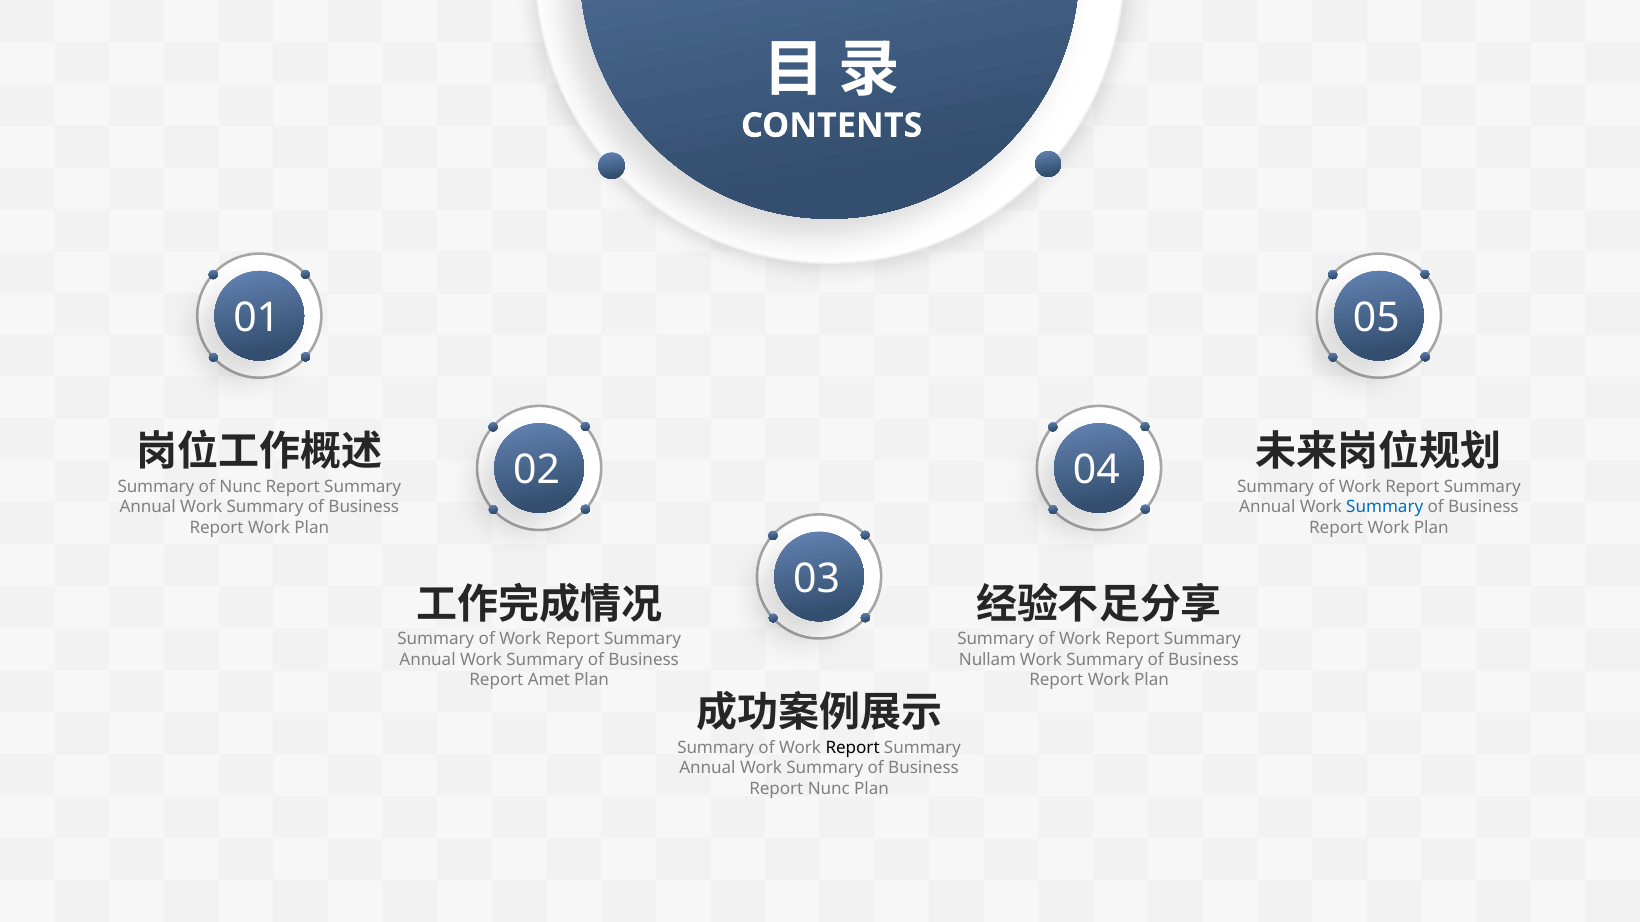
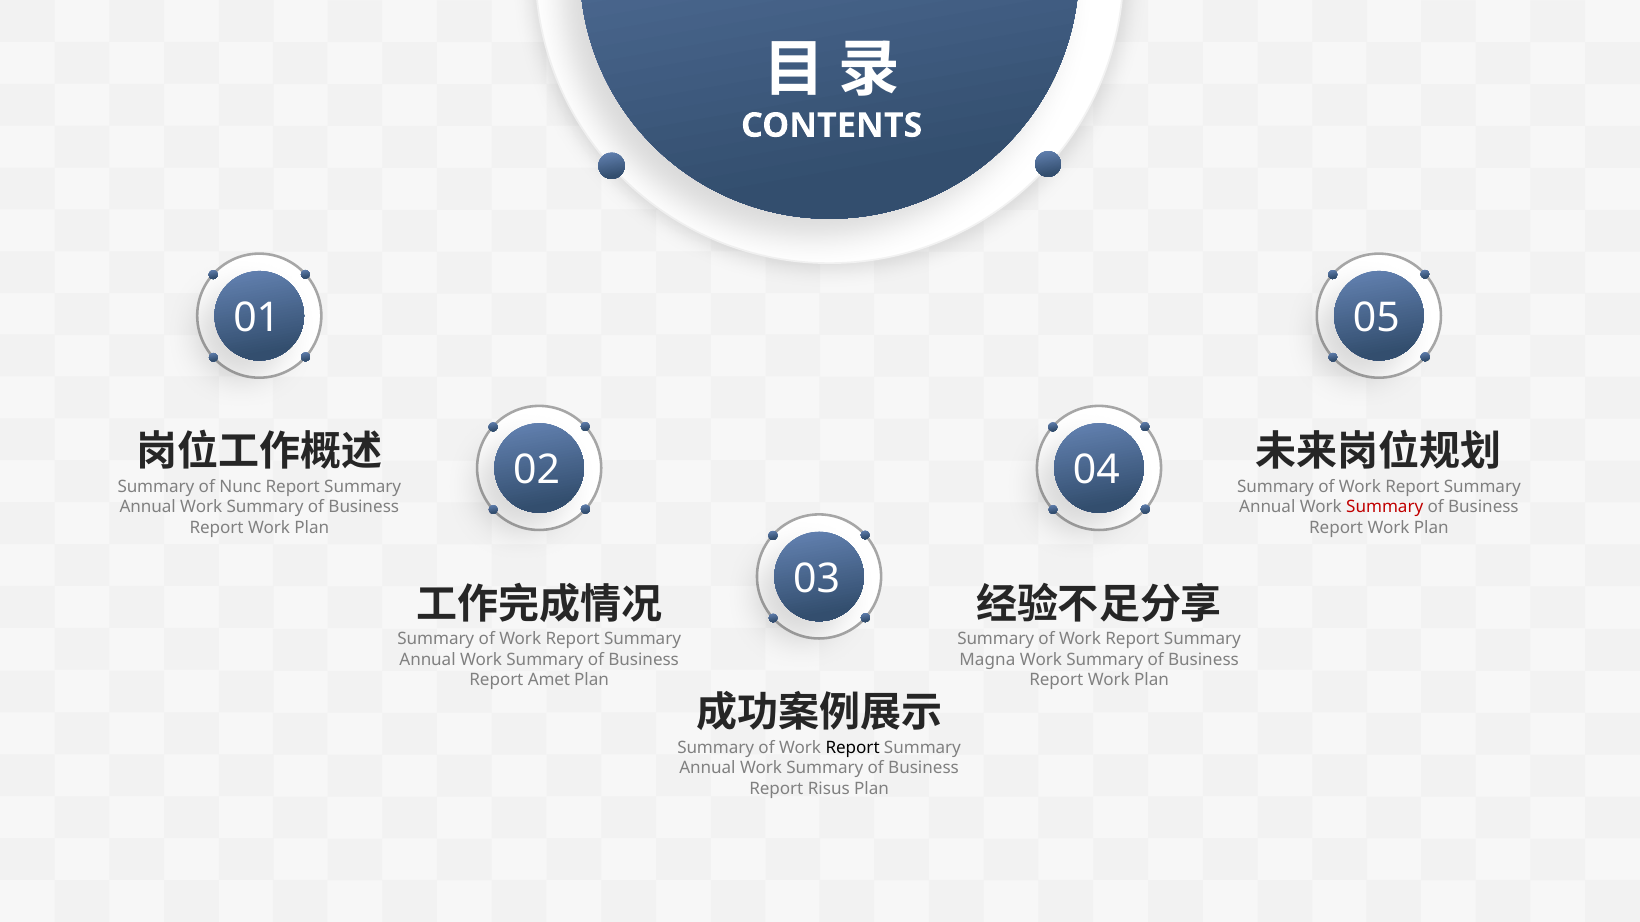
Summary colour: blue -> red (1385, 508)
Nullam: Nullam -> Magna (987, 660)
Report Nunc: Nunc -> Risus (829, 789)
